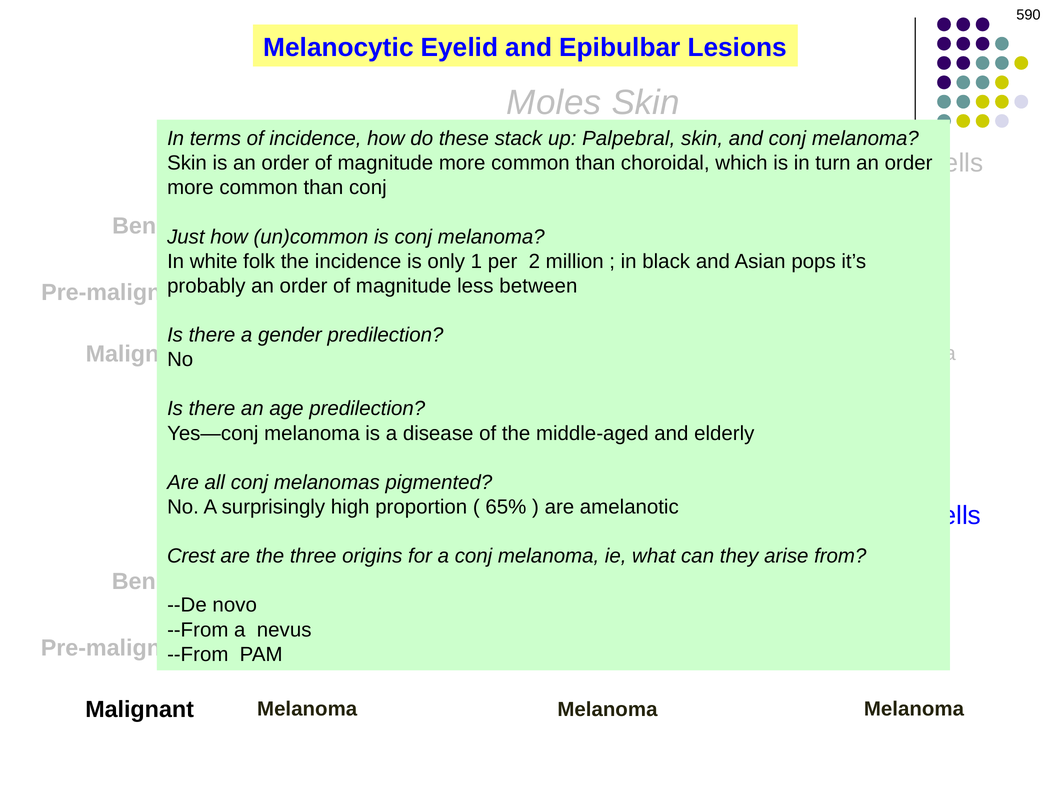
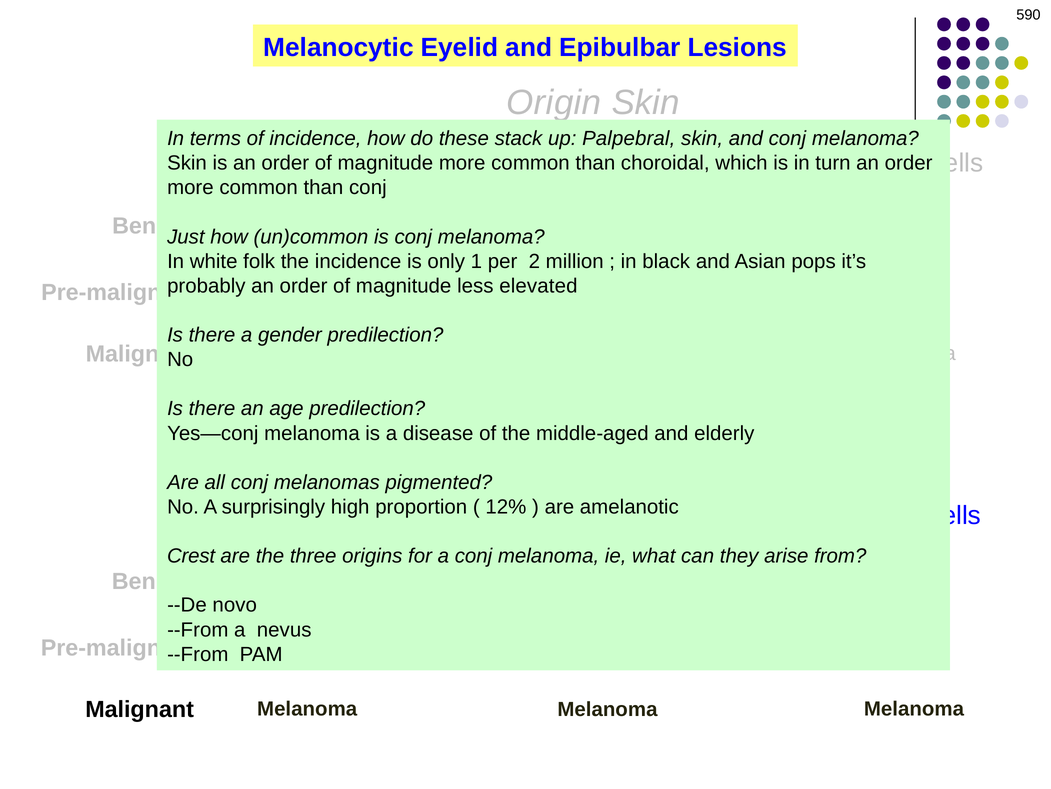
Moles: Moles -> Origin (554, 102)
between: between -> elevated (538, 286)
65%: 65% -> 12% (506, 507)
